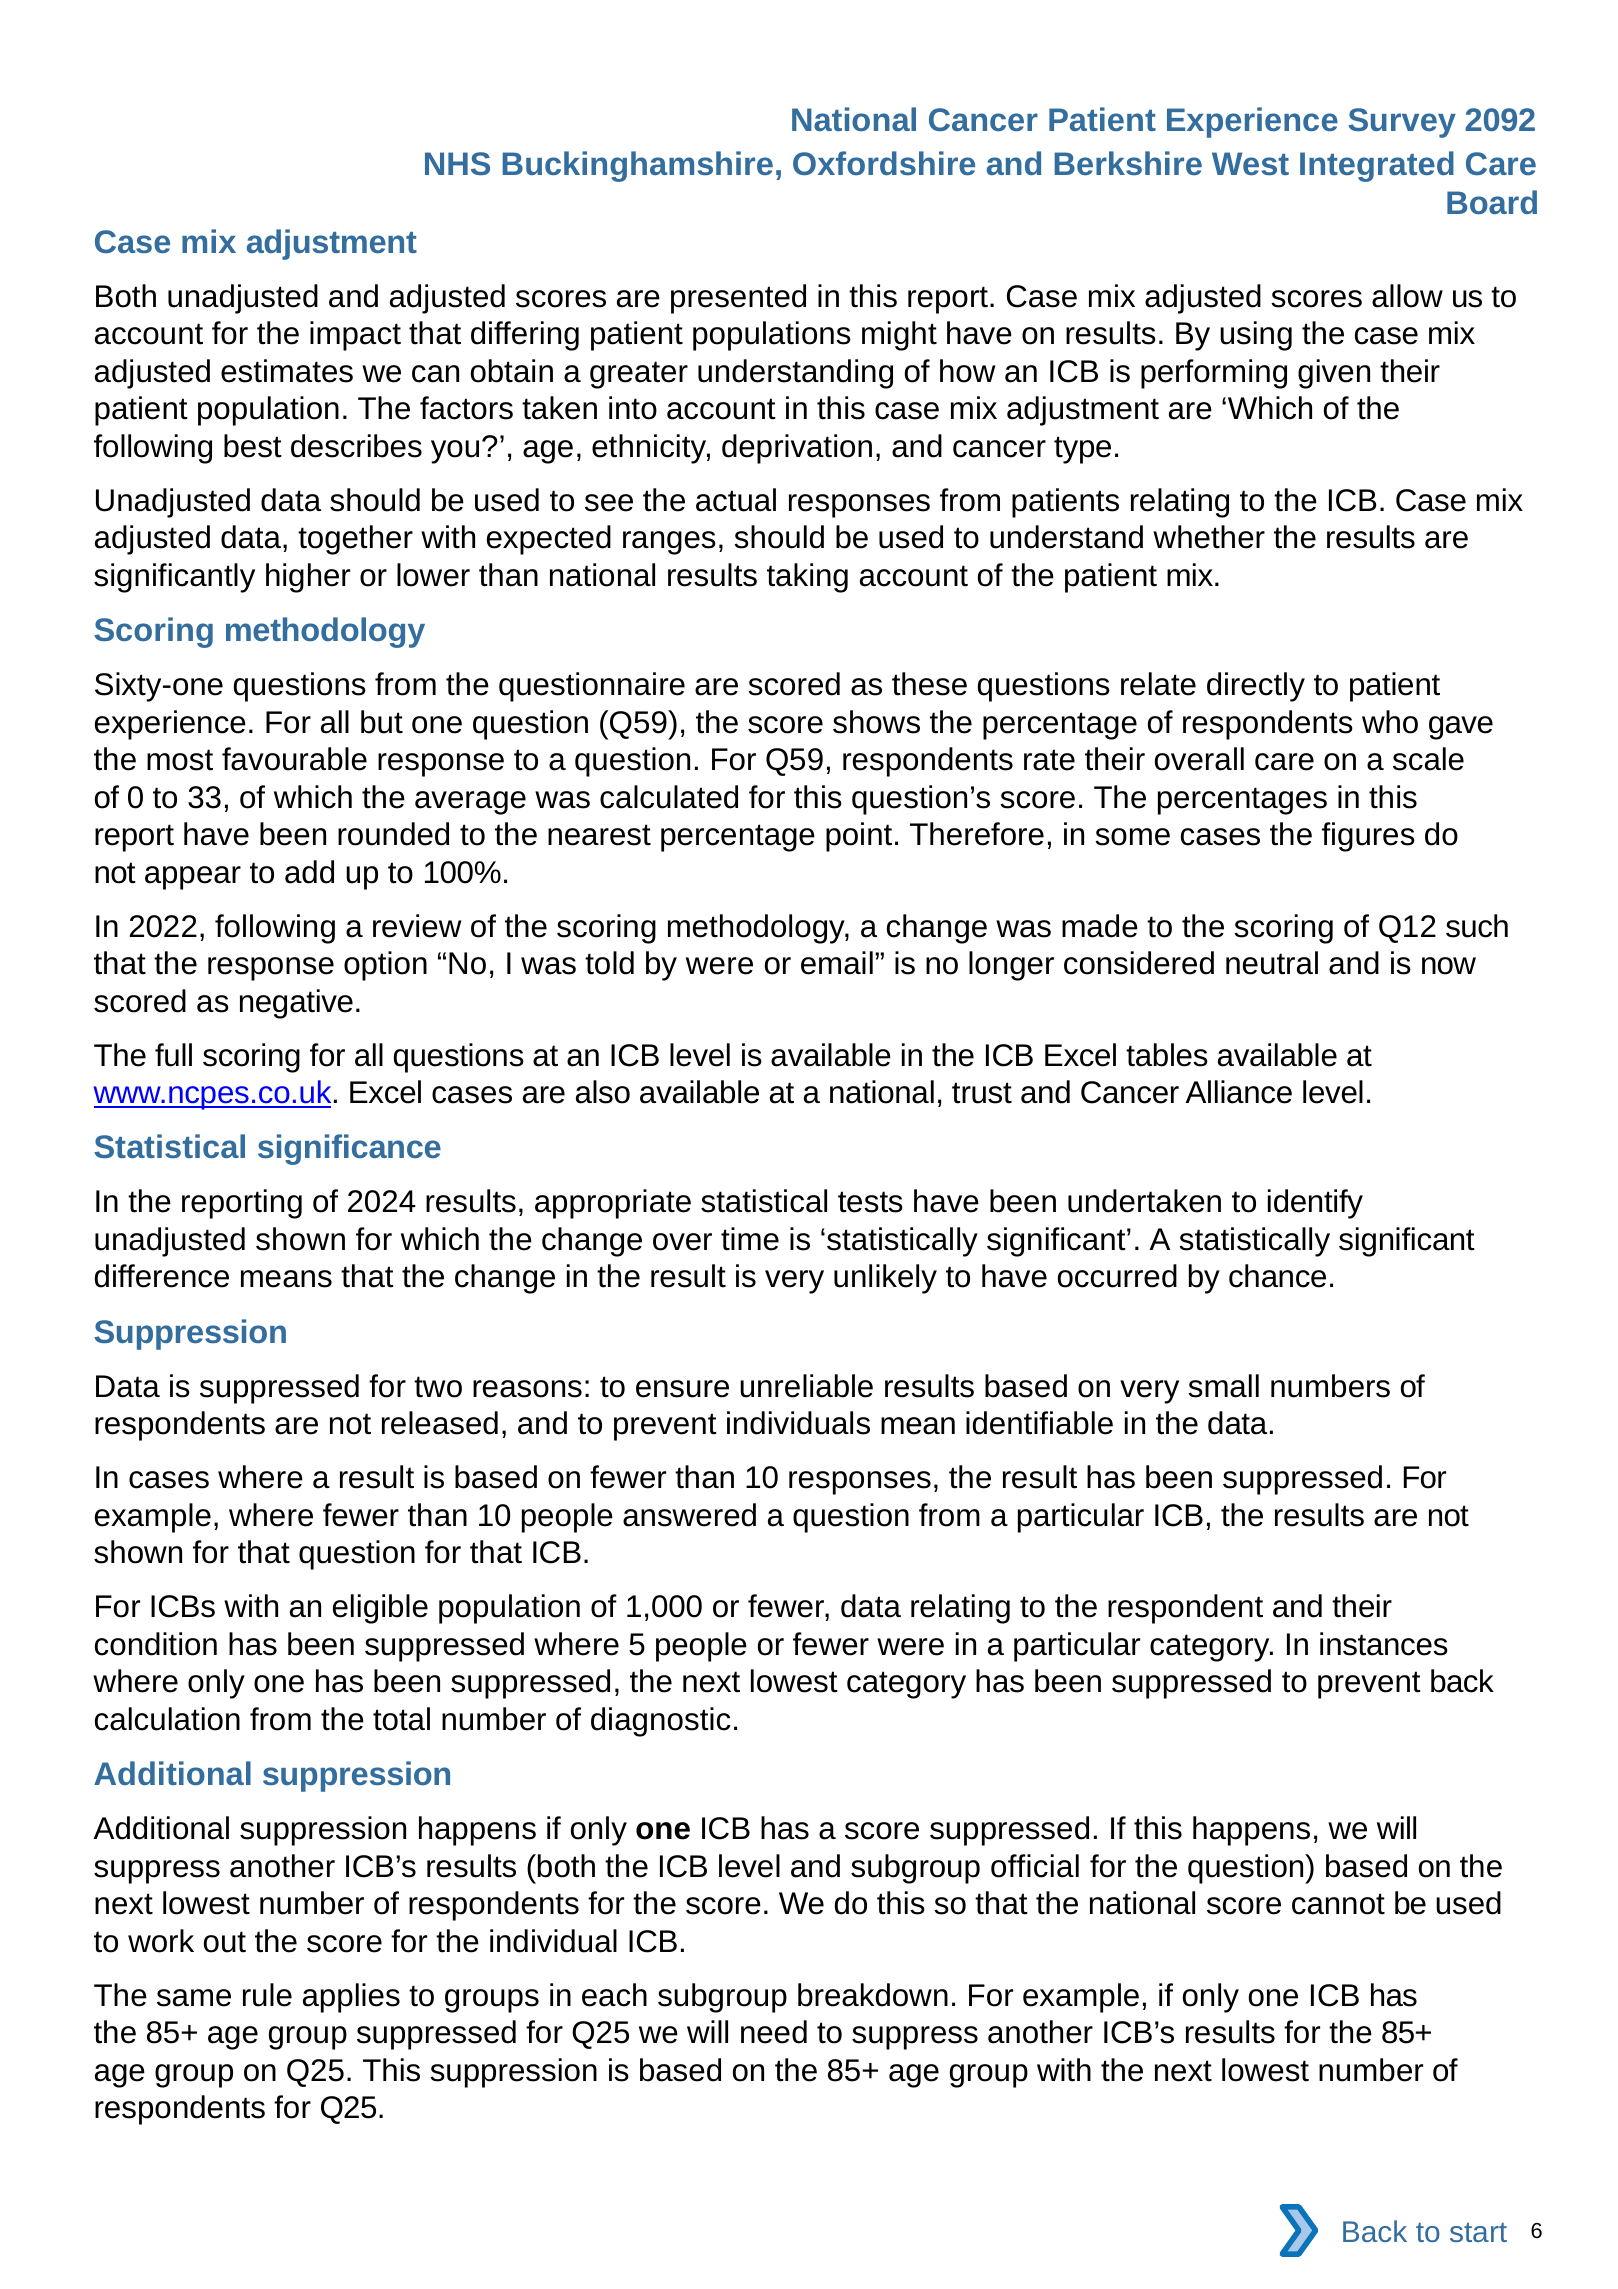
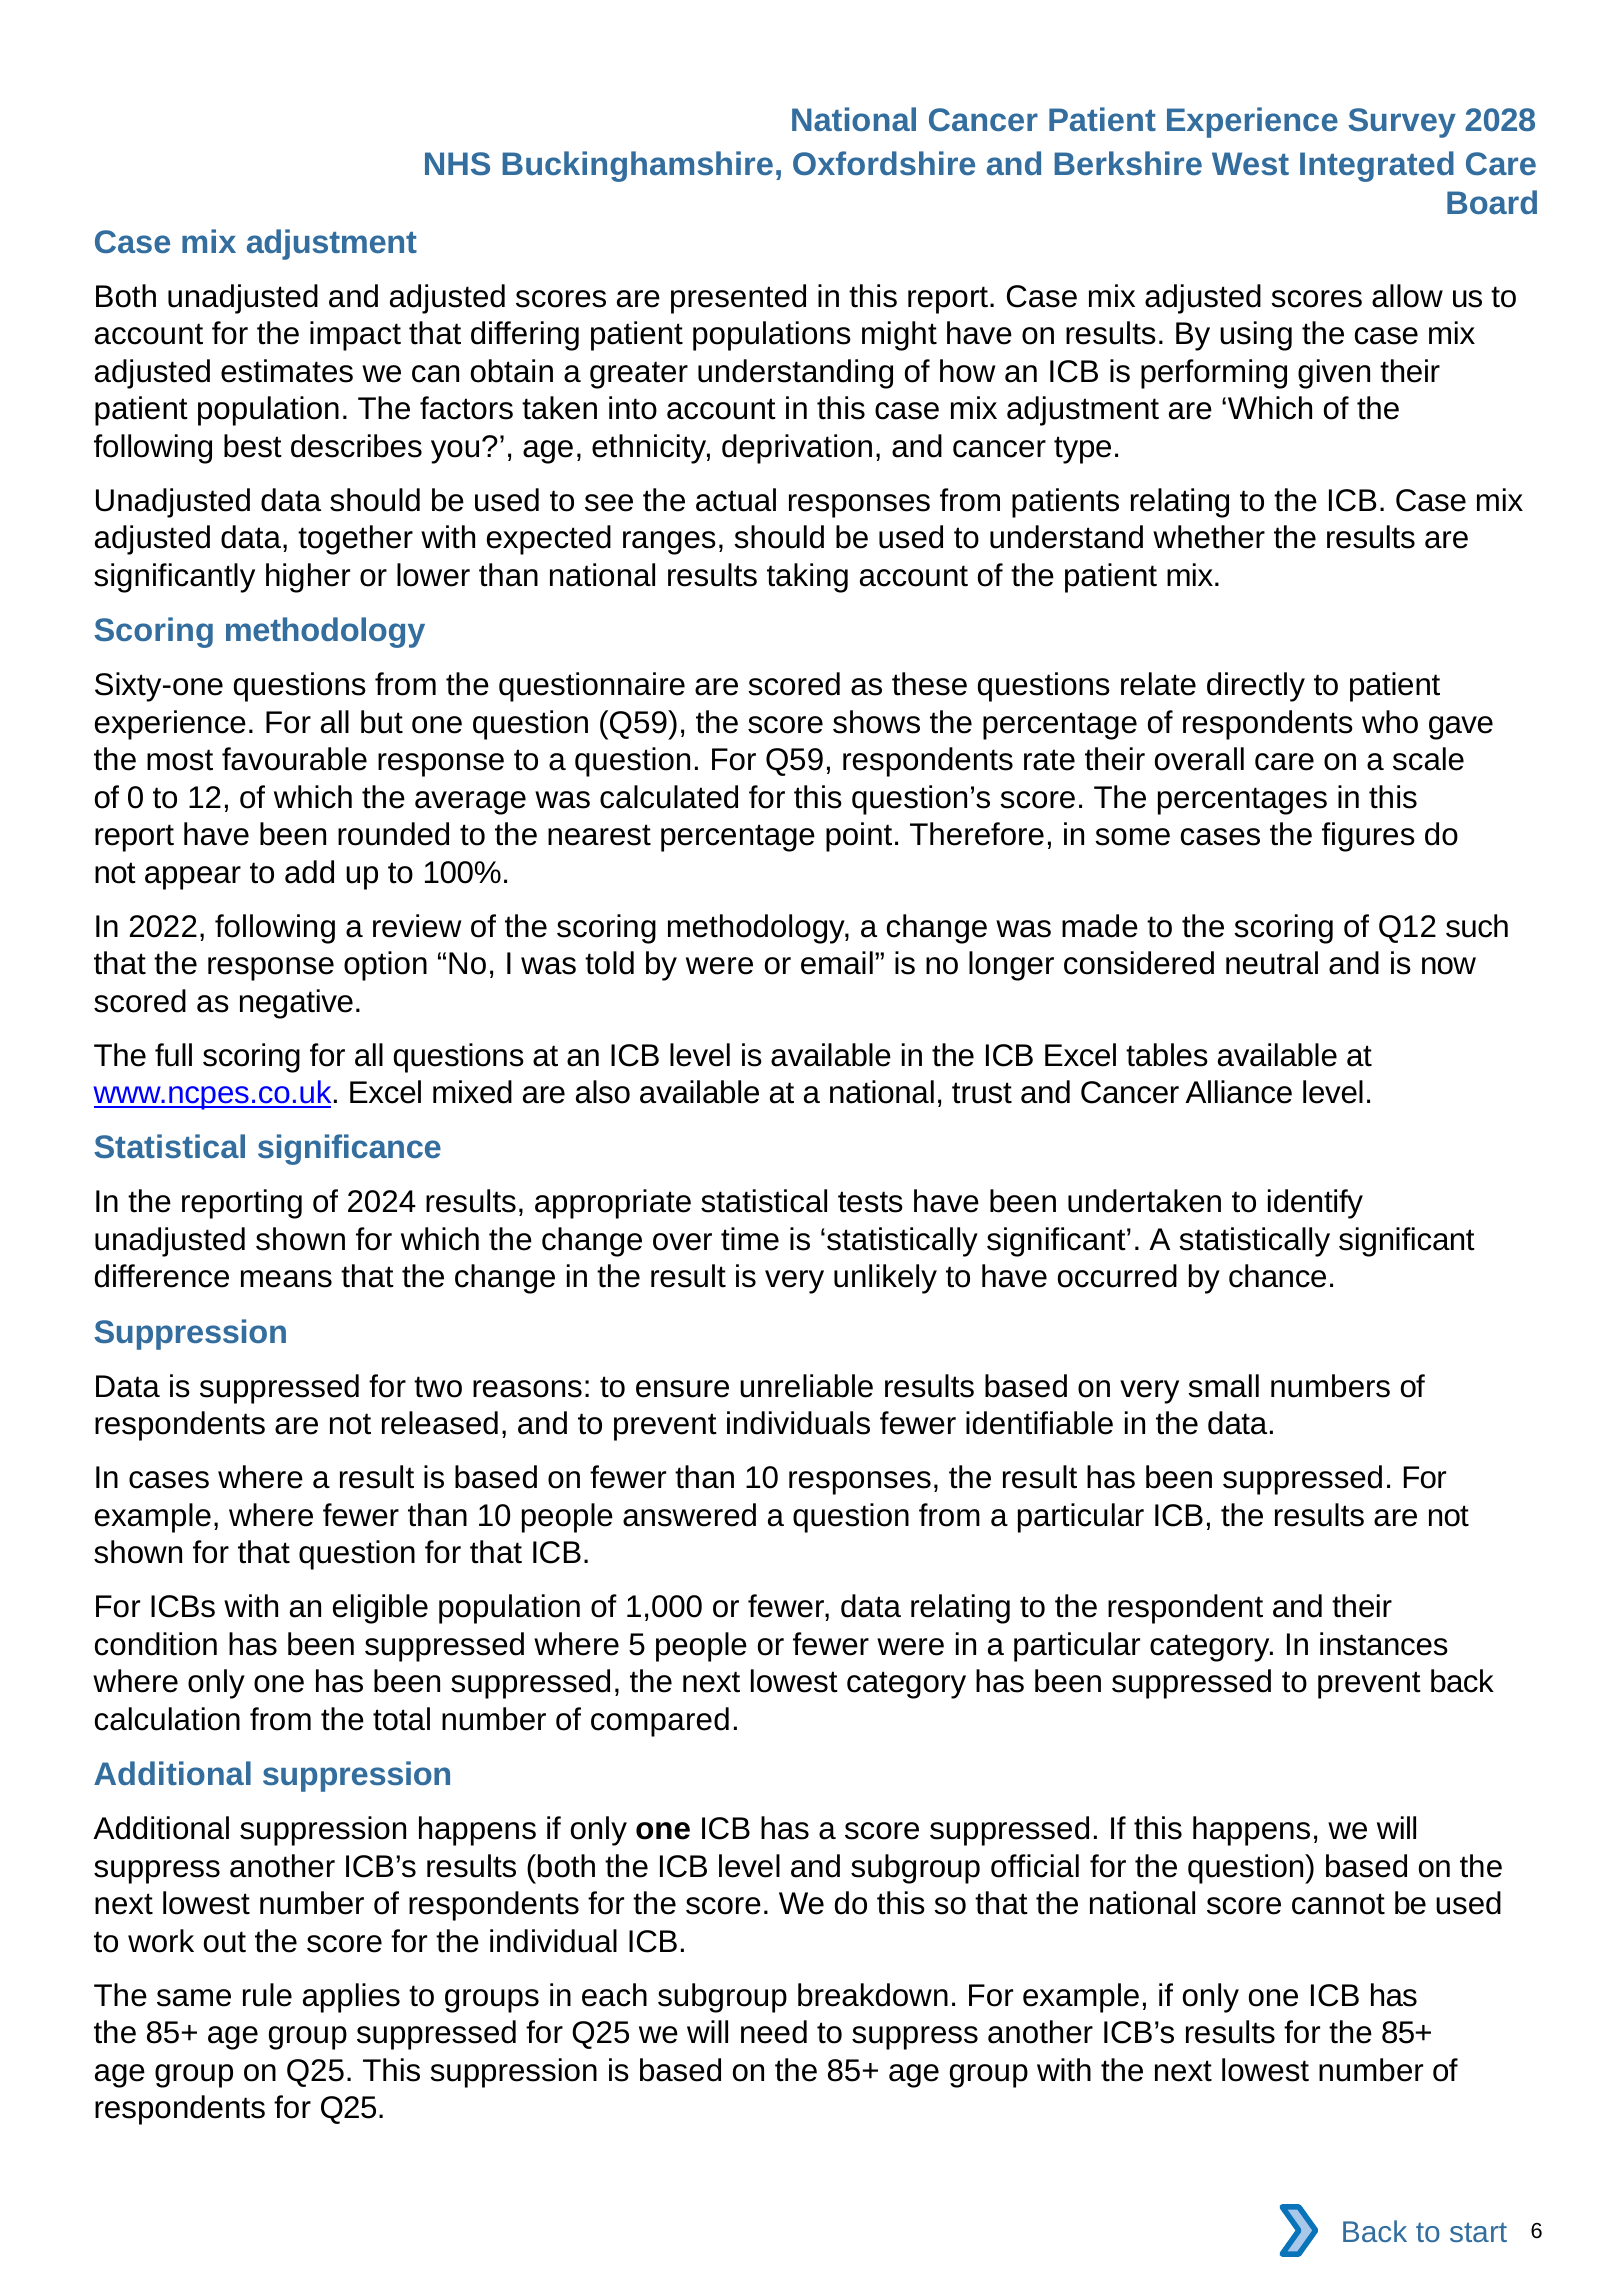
2092: 2092 -> 2028 (1500, 121)
33: 33 -> 12 (209, 798)
Excel cases: cases -> mixed (472, 1094)
individuals mean: mean -> fewer (918, 1425)
diagnostic: diagnostic -> compared (665, 1720)
